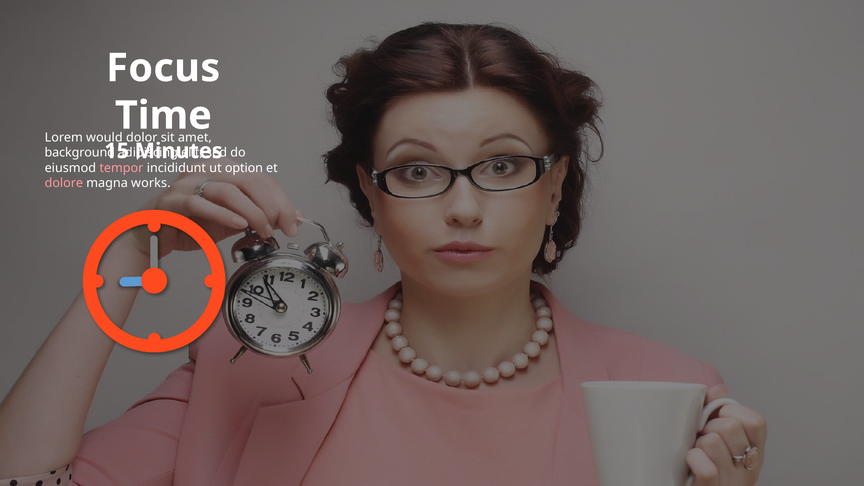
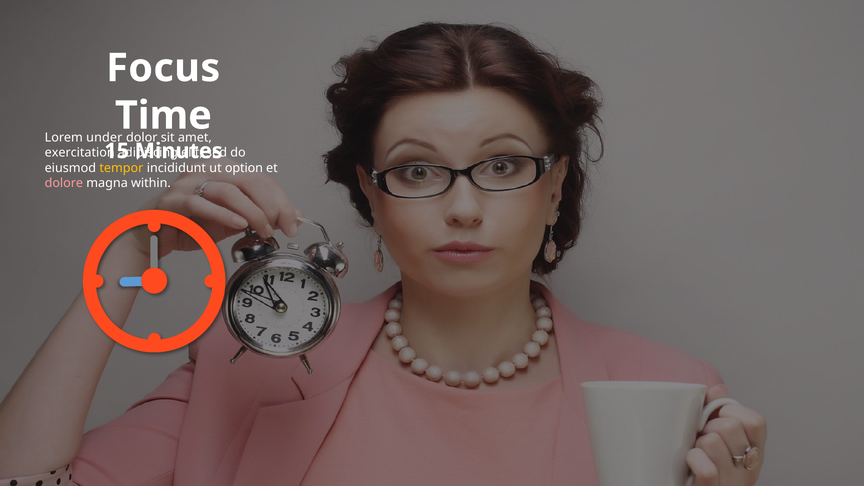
would: would -> under (104, 138)
background: background -> exercitation (80, 153)
tempor colour: pink -> yellow (121, 168)
works: works -> within (151, 183)
